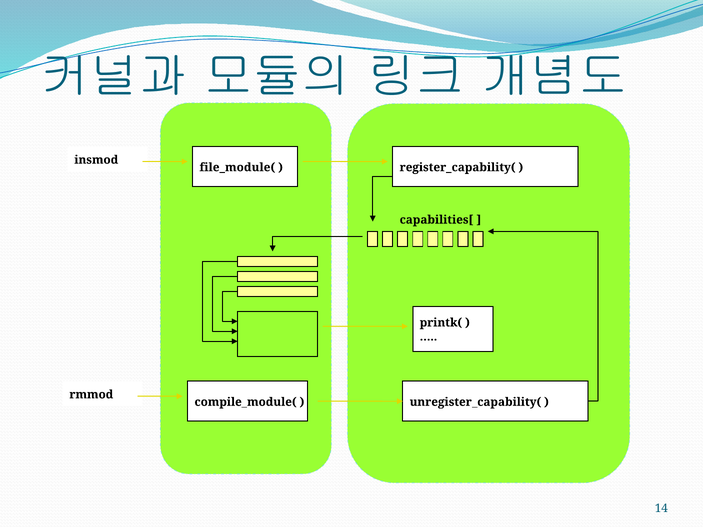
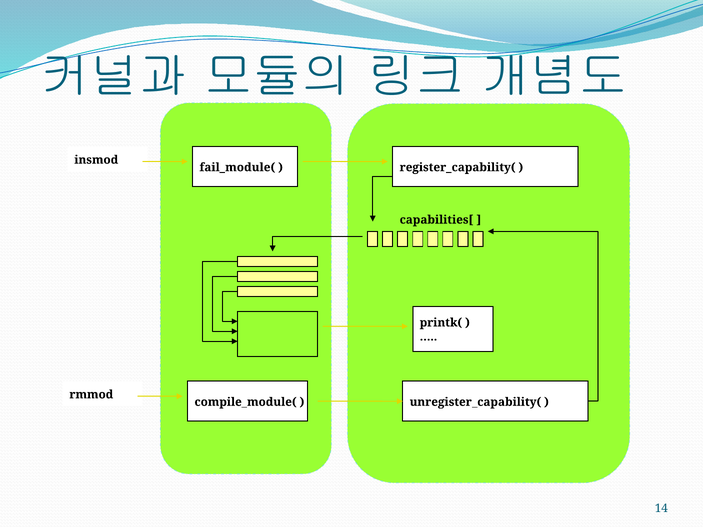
file_module(: file_module( -> fail_module( (237, 167)
